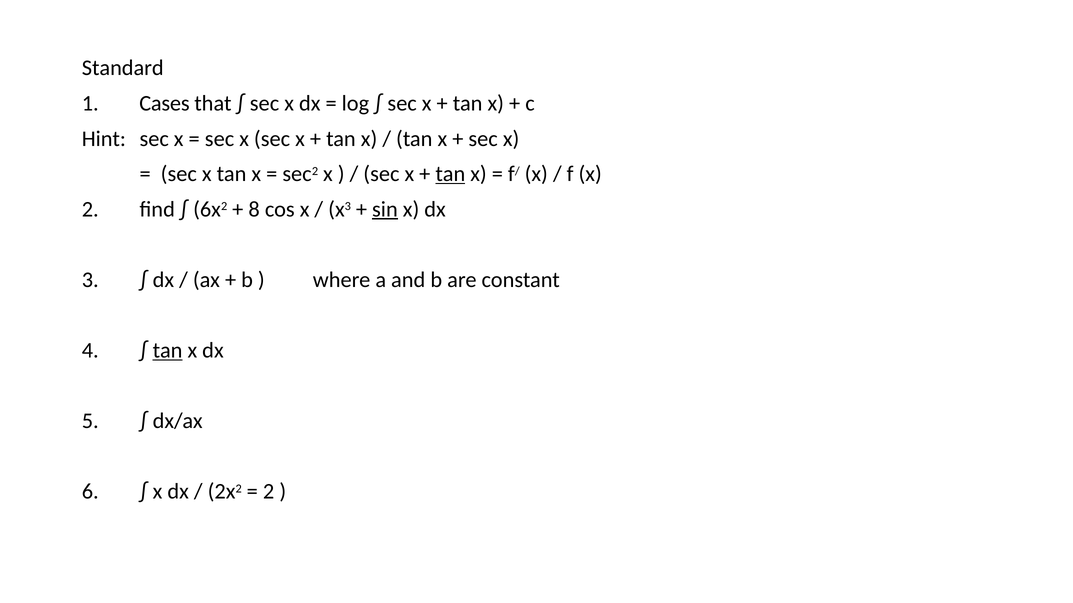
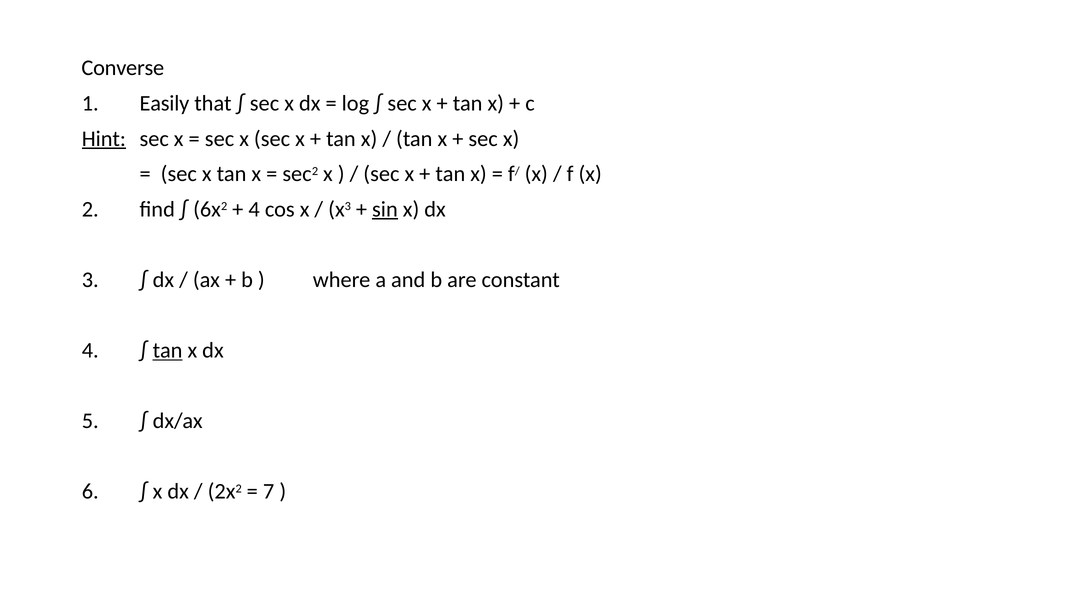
Standard: Standard -> Converse (123, 68)
Cases: Cases -> Easily (164, 103)
Hint underline: none -> present (104, 139)
tan underline: present -> none (450, 174)
8: 8 -> 4 (254, 209)
2: 2 -> 7 (269, 492)
